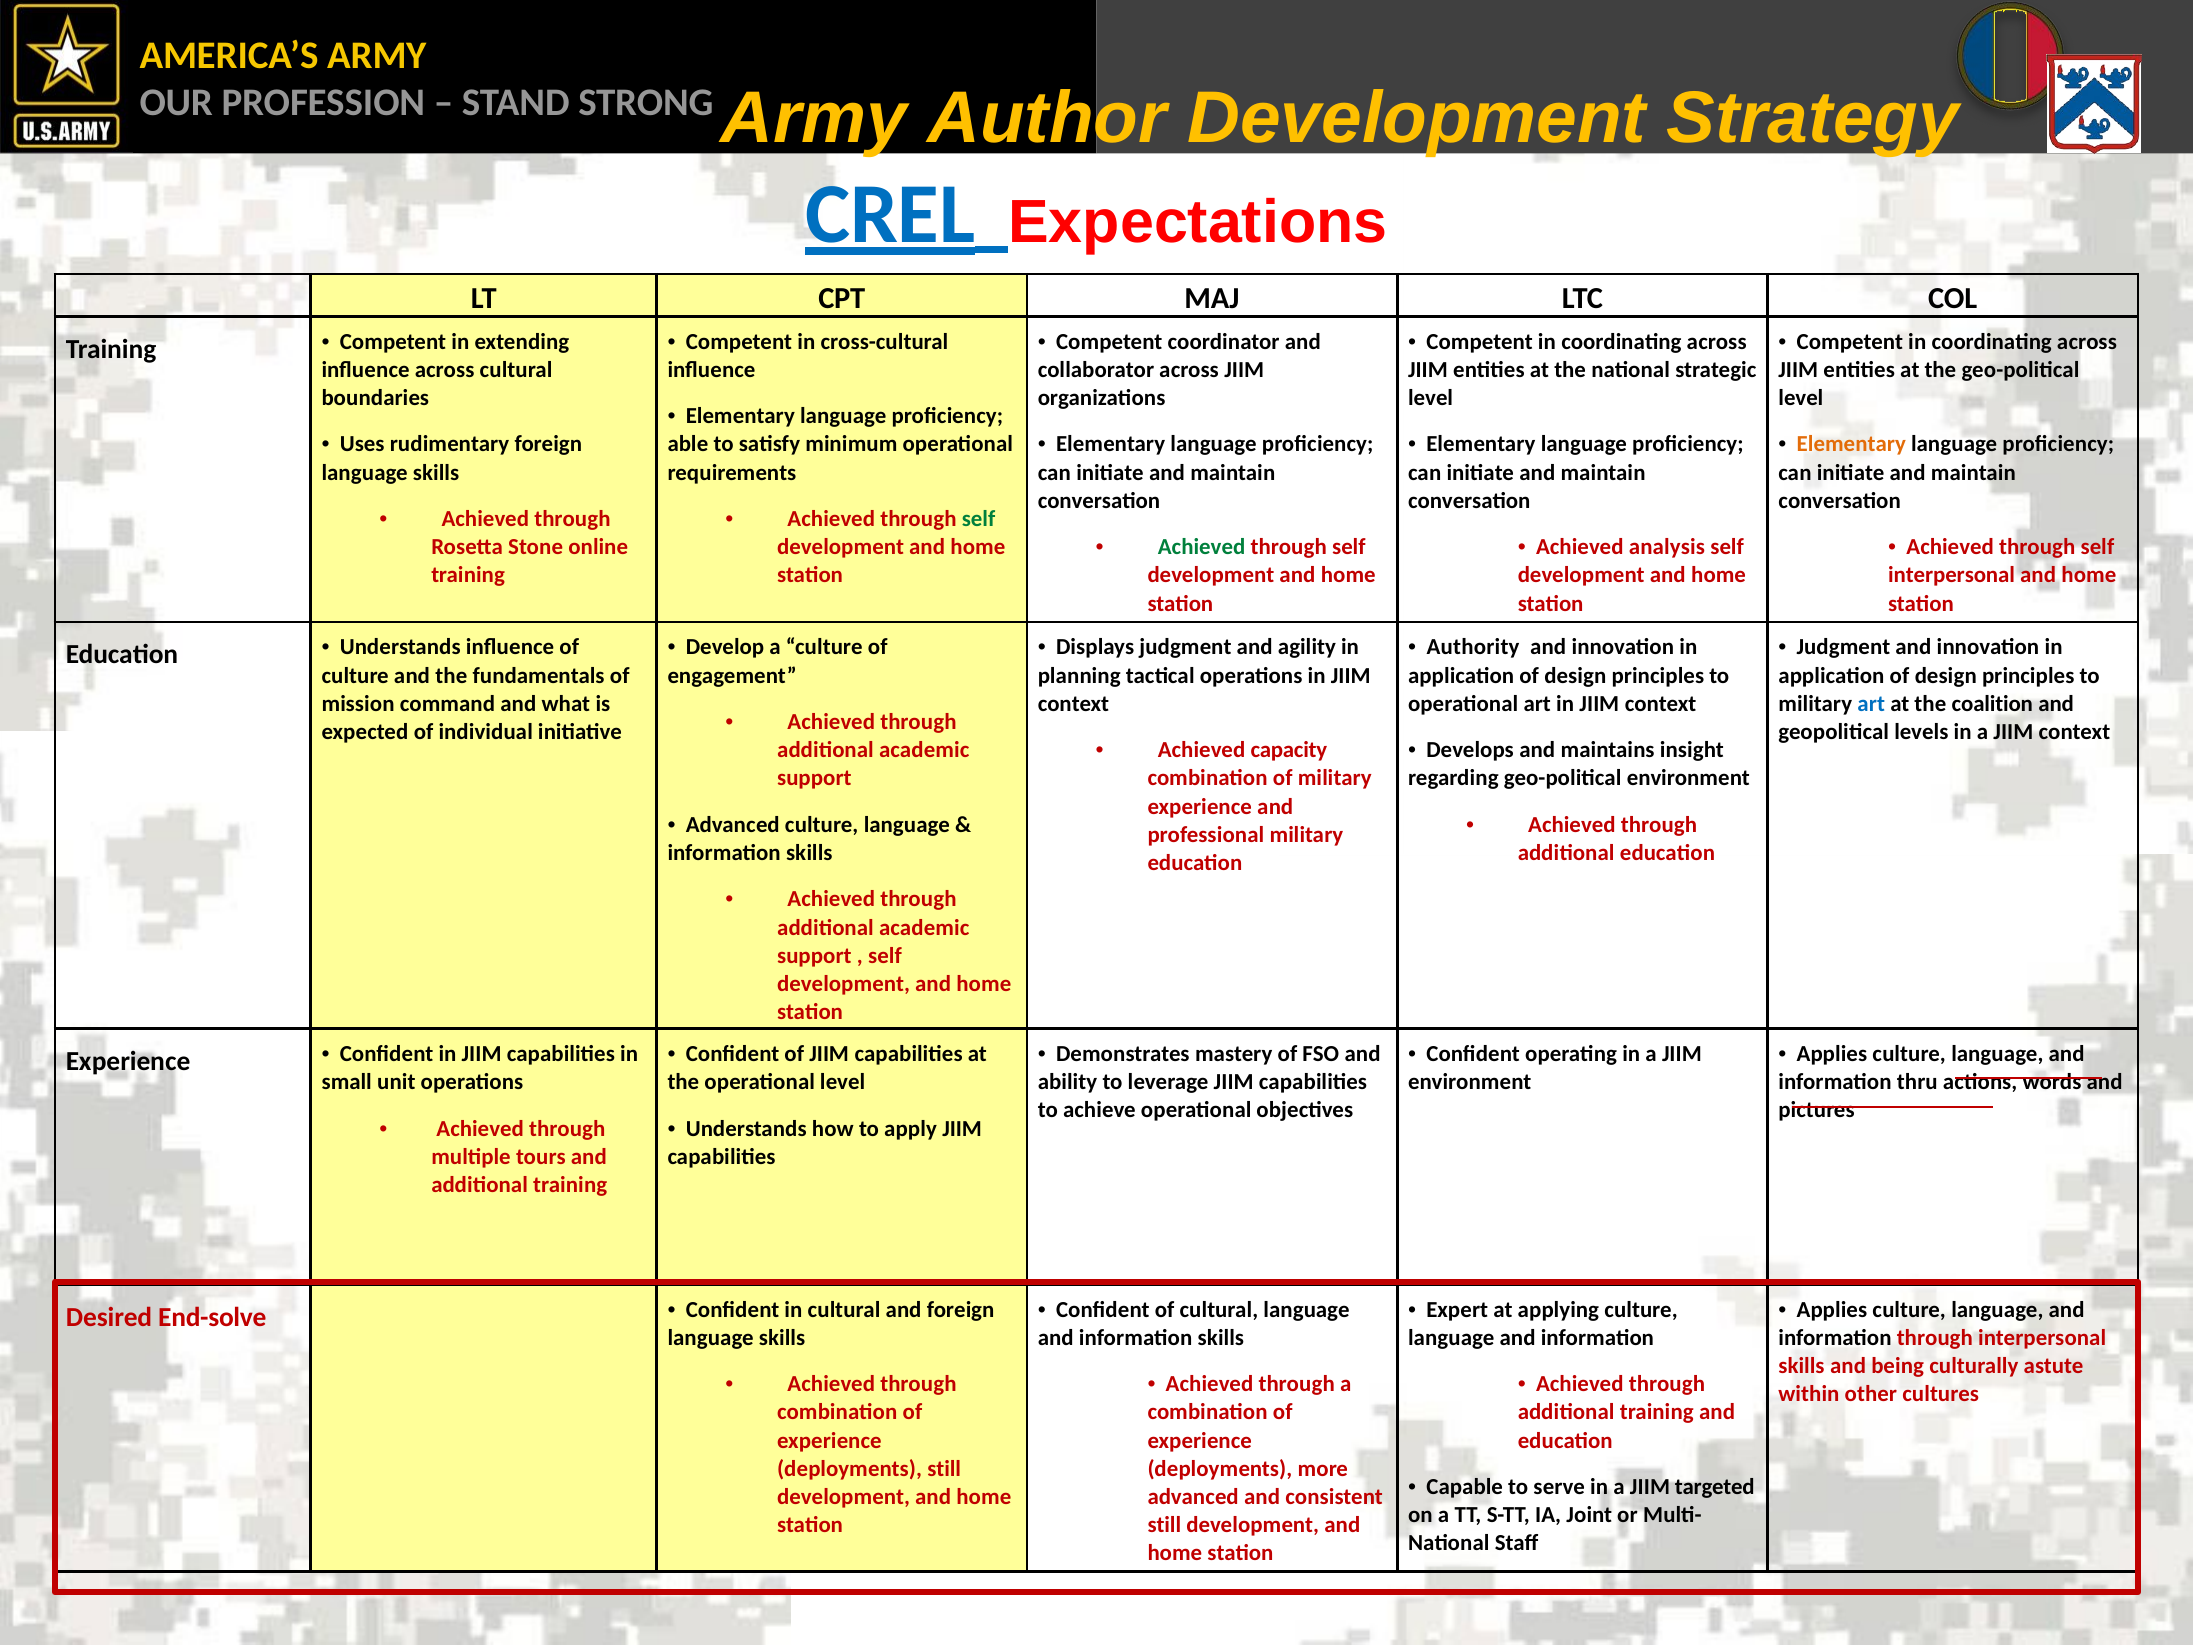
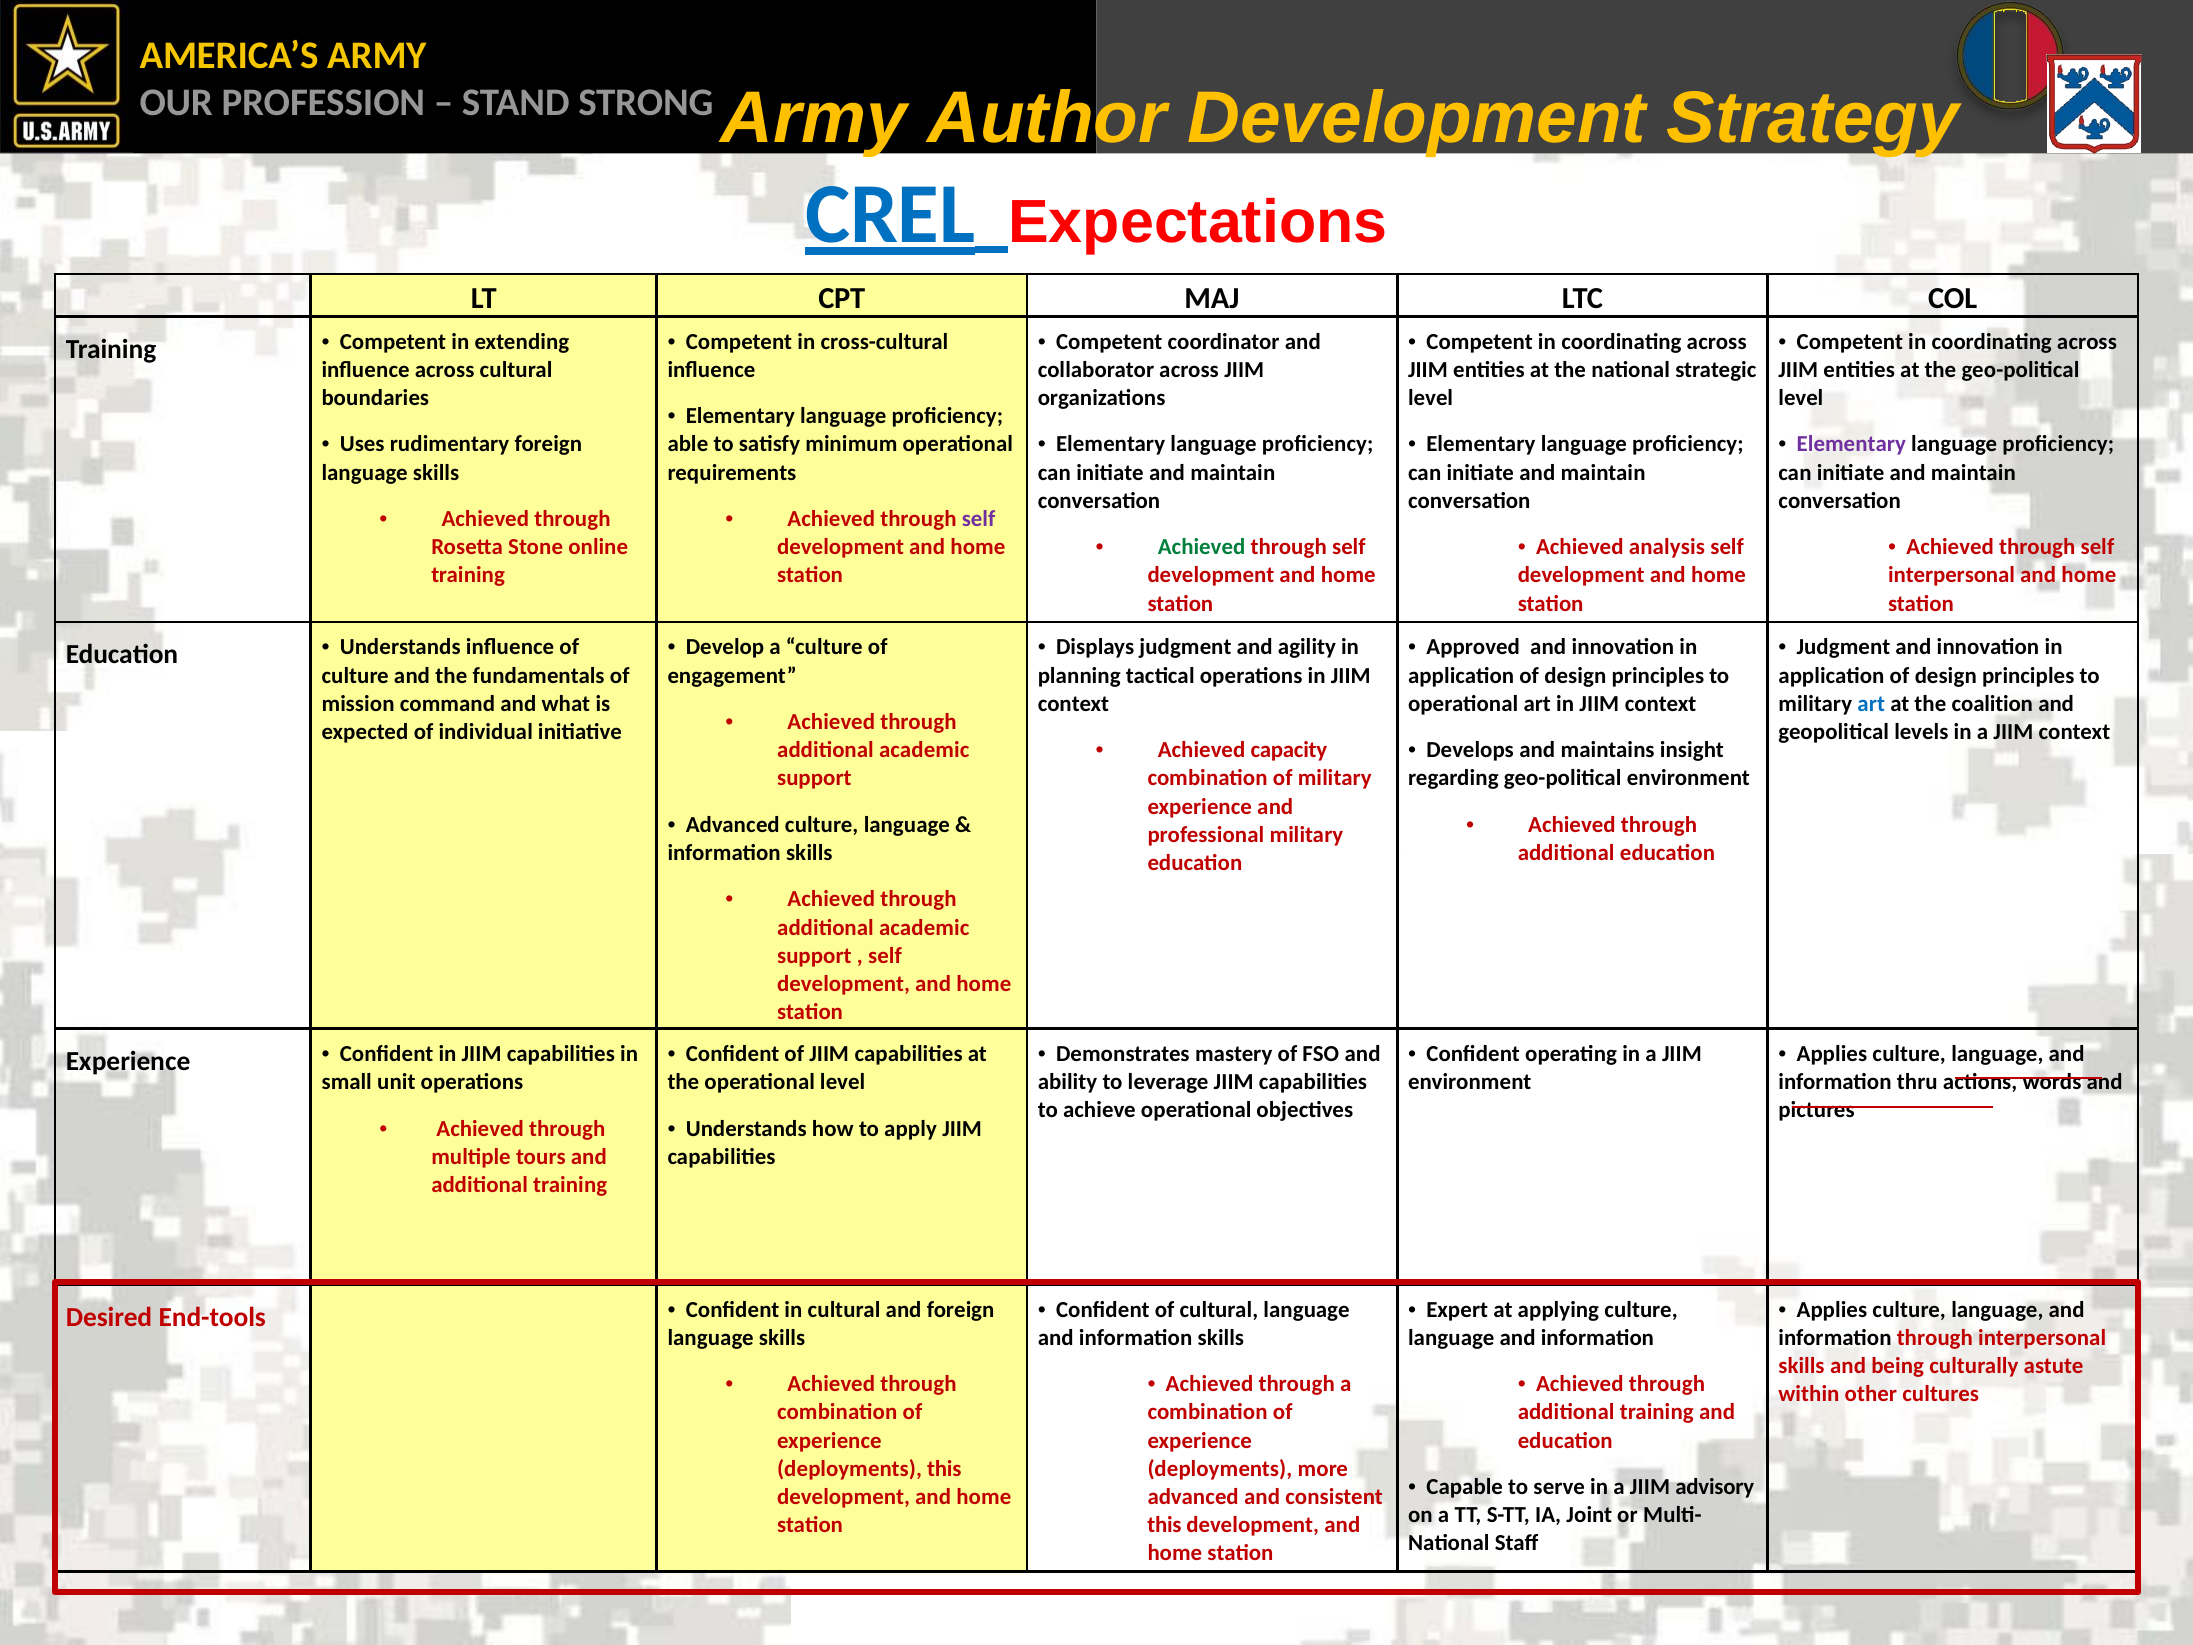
Elementary colour: orange -> purple (1851, 444)
self colour: green -> purple (979, 519)
Authority: Authority -> Approved (1473, 647)
End-solve: End-solve -> End-tools (212, 1317)
deployments still: still -> this (944, 1468)
targeted: targeted -> advisory (1715, 1487)
still: still -> this (1164, 1525)
